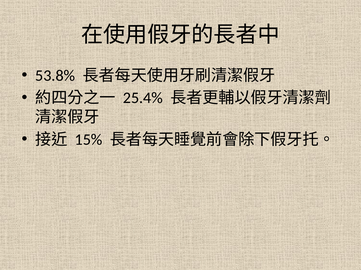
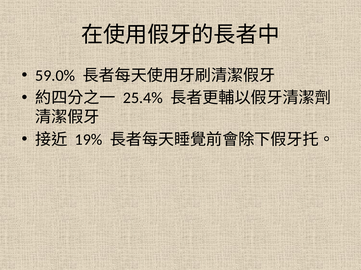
53.8%: 53.8% -> 59.0% (55, 76)
15%: 15% -> 19% (89, 140)
